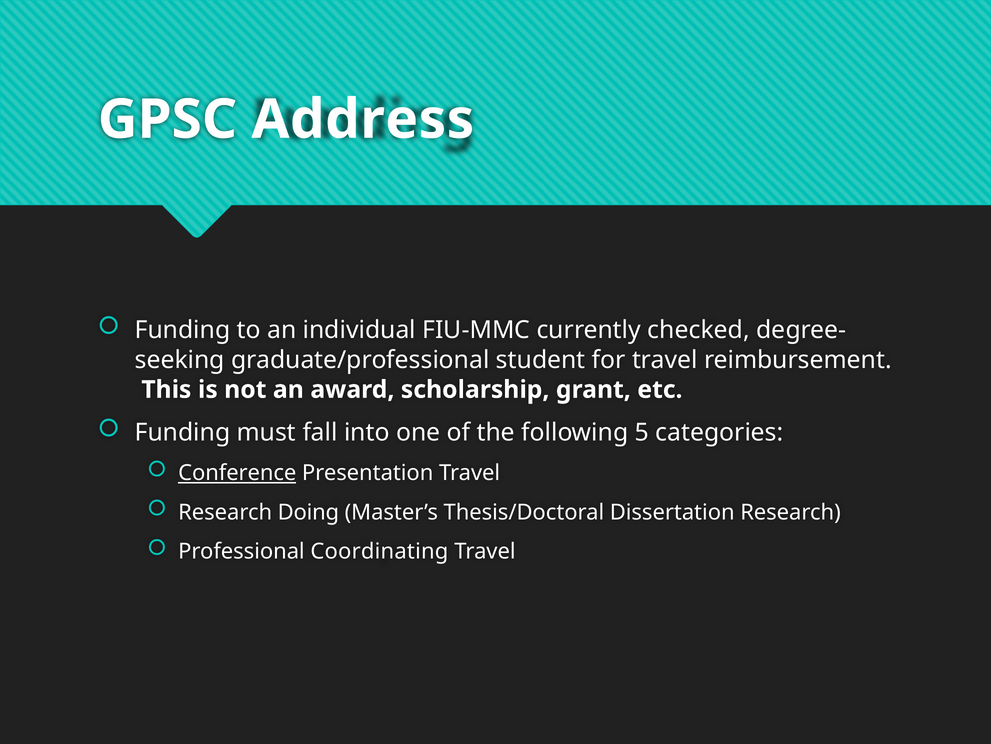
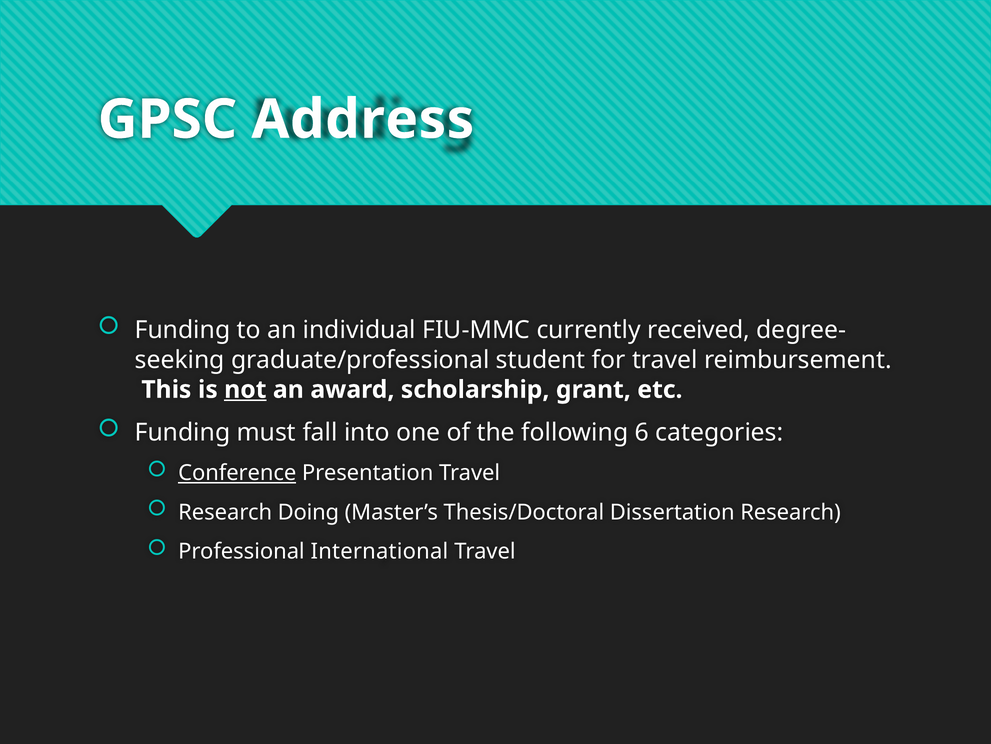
checked: checked -> received (699, 330)
not underline: none -> present (245, 389)
5: 5 -> 6 (642, 432)
Coordinating: Coordinating -> International (379, 551)
